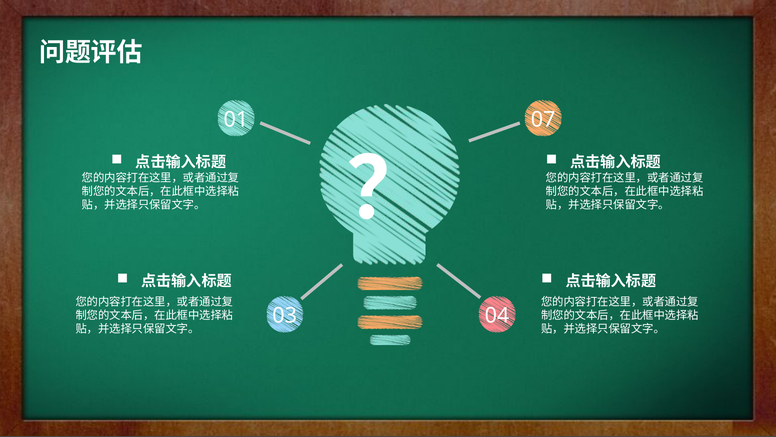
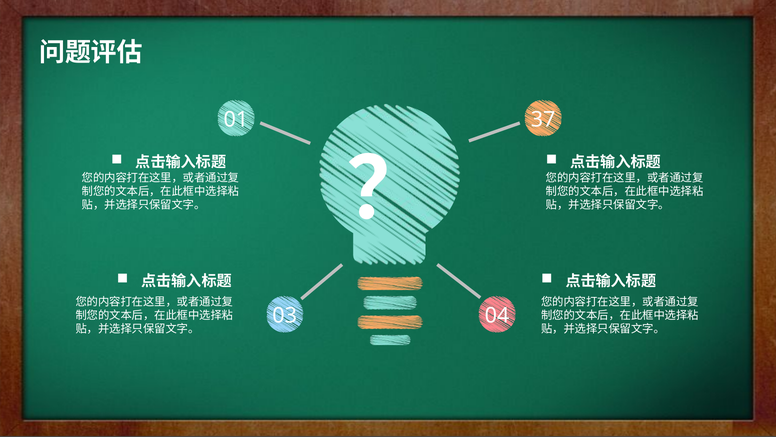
07: 07 -> 37 (543, 119)
